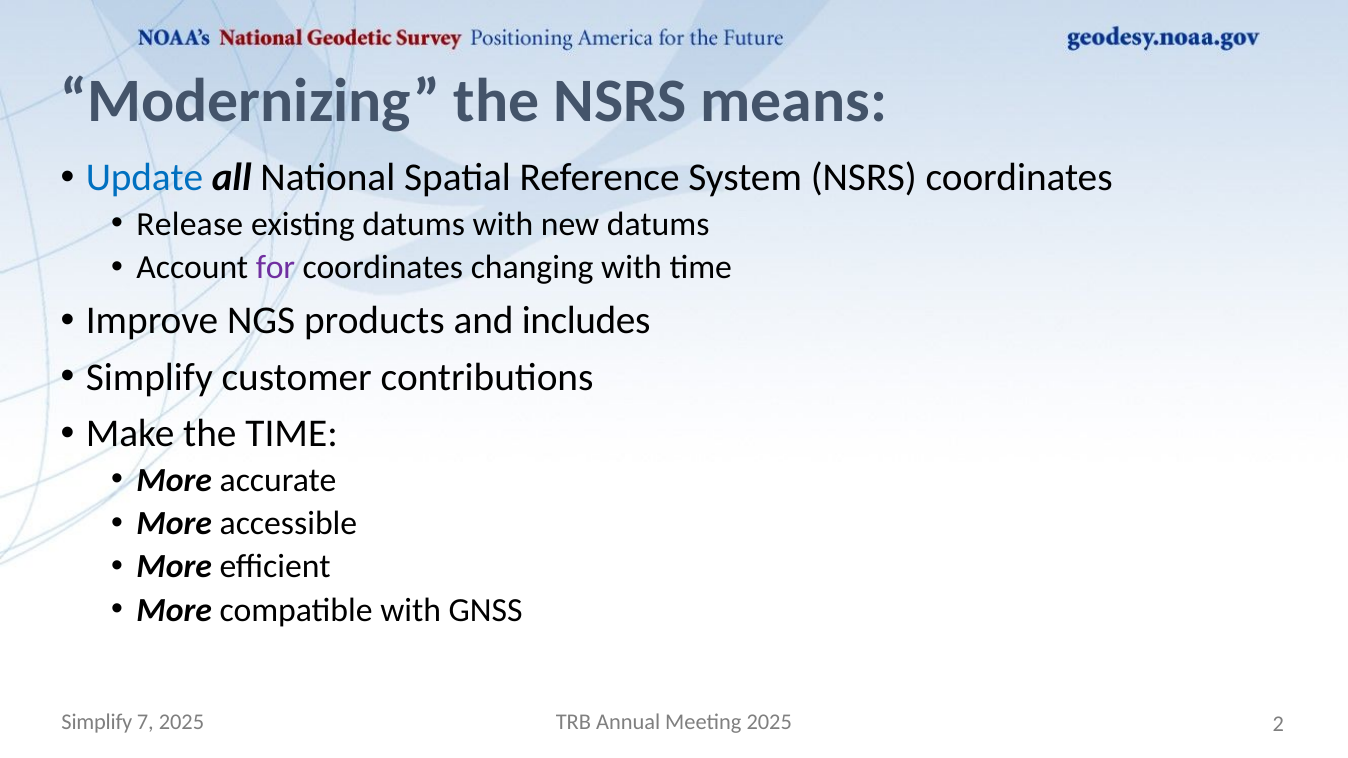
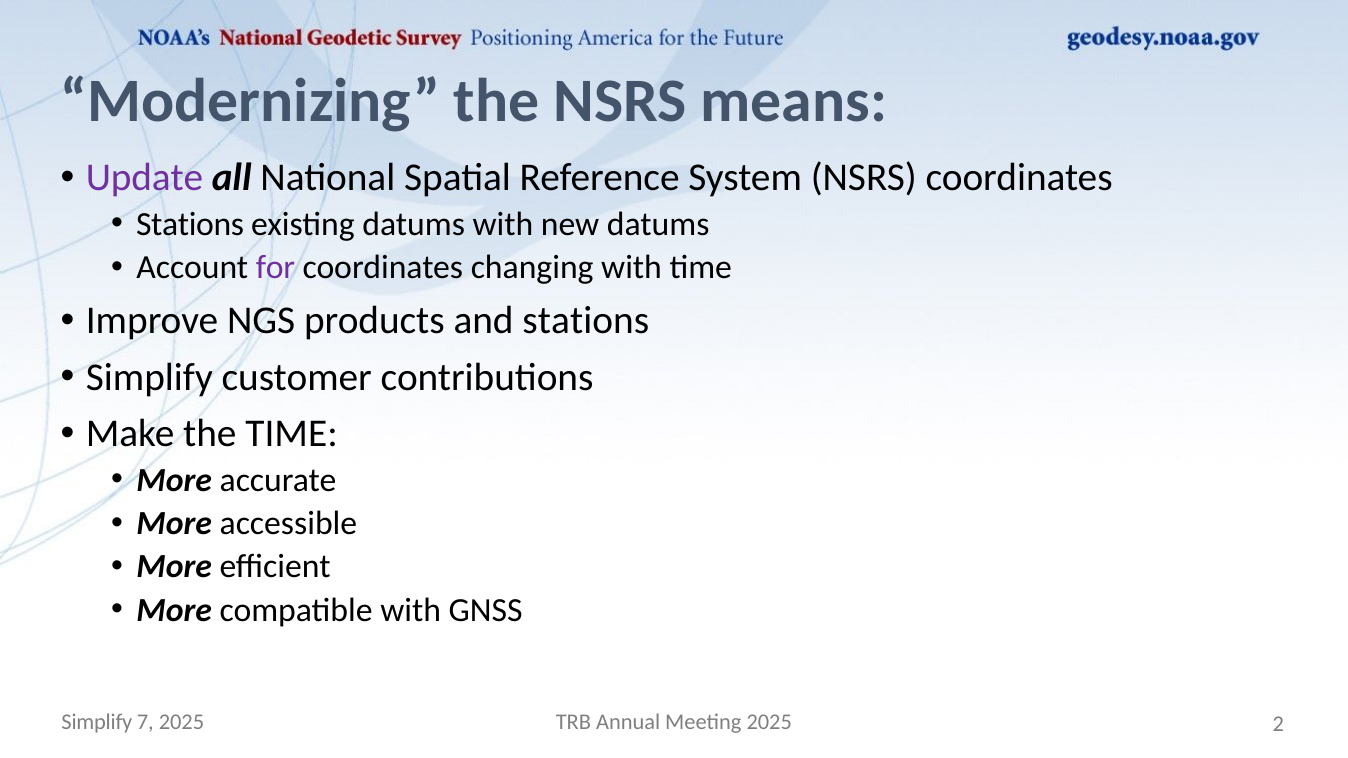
Update colour: blue -> purple (145, 178)
Release: Release -> Stations (190, 224)
and includes: includes -> stations (586, 321)
